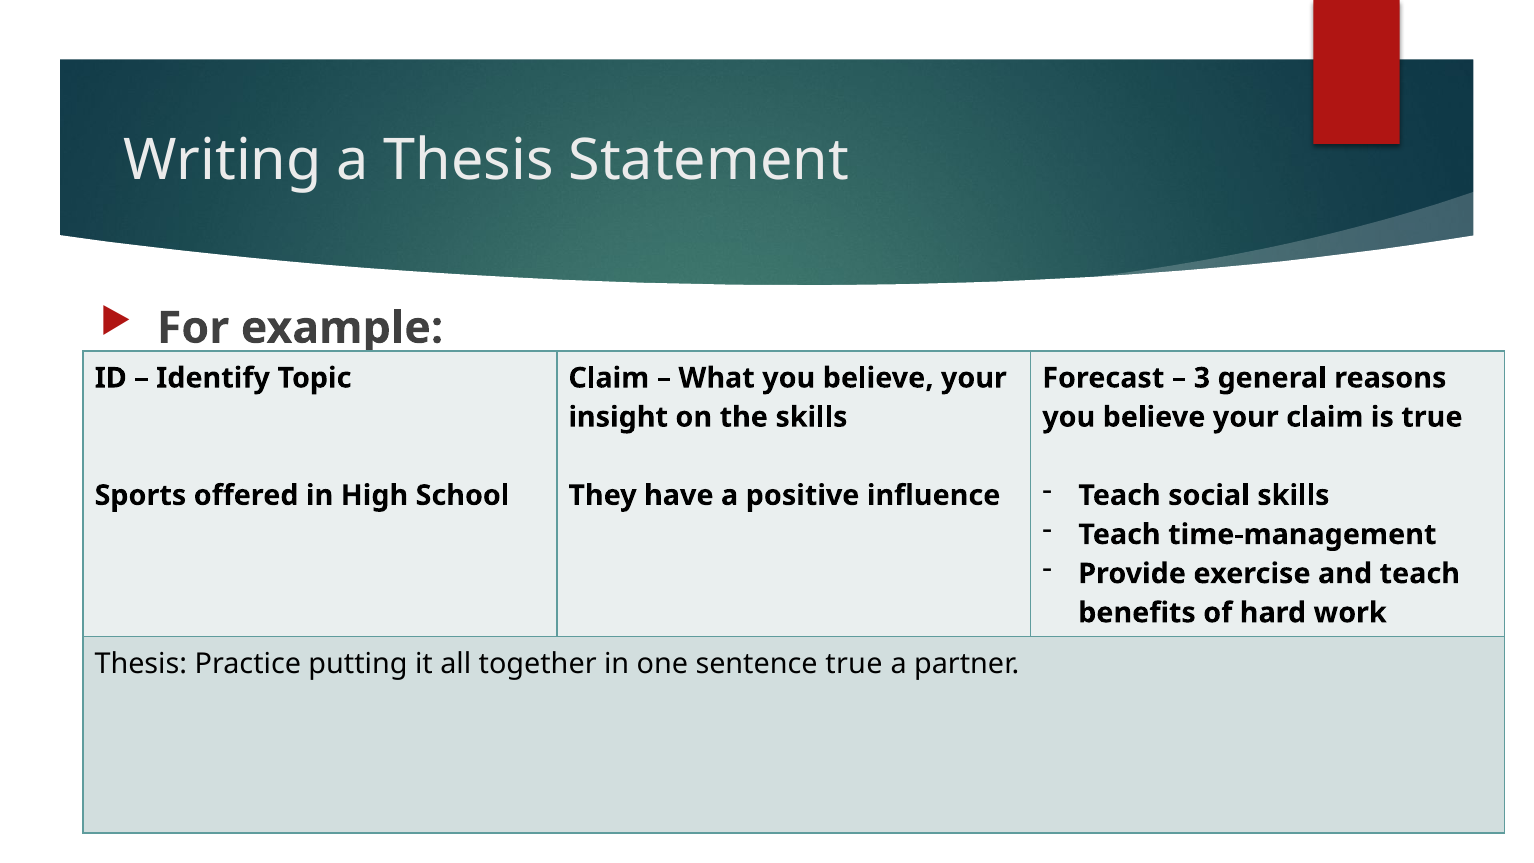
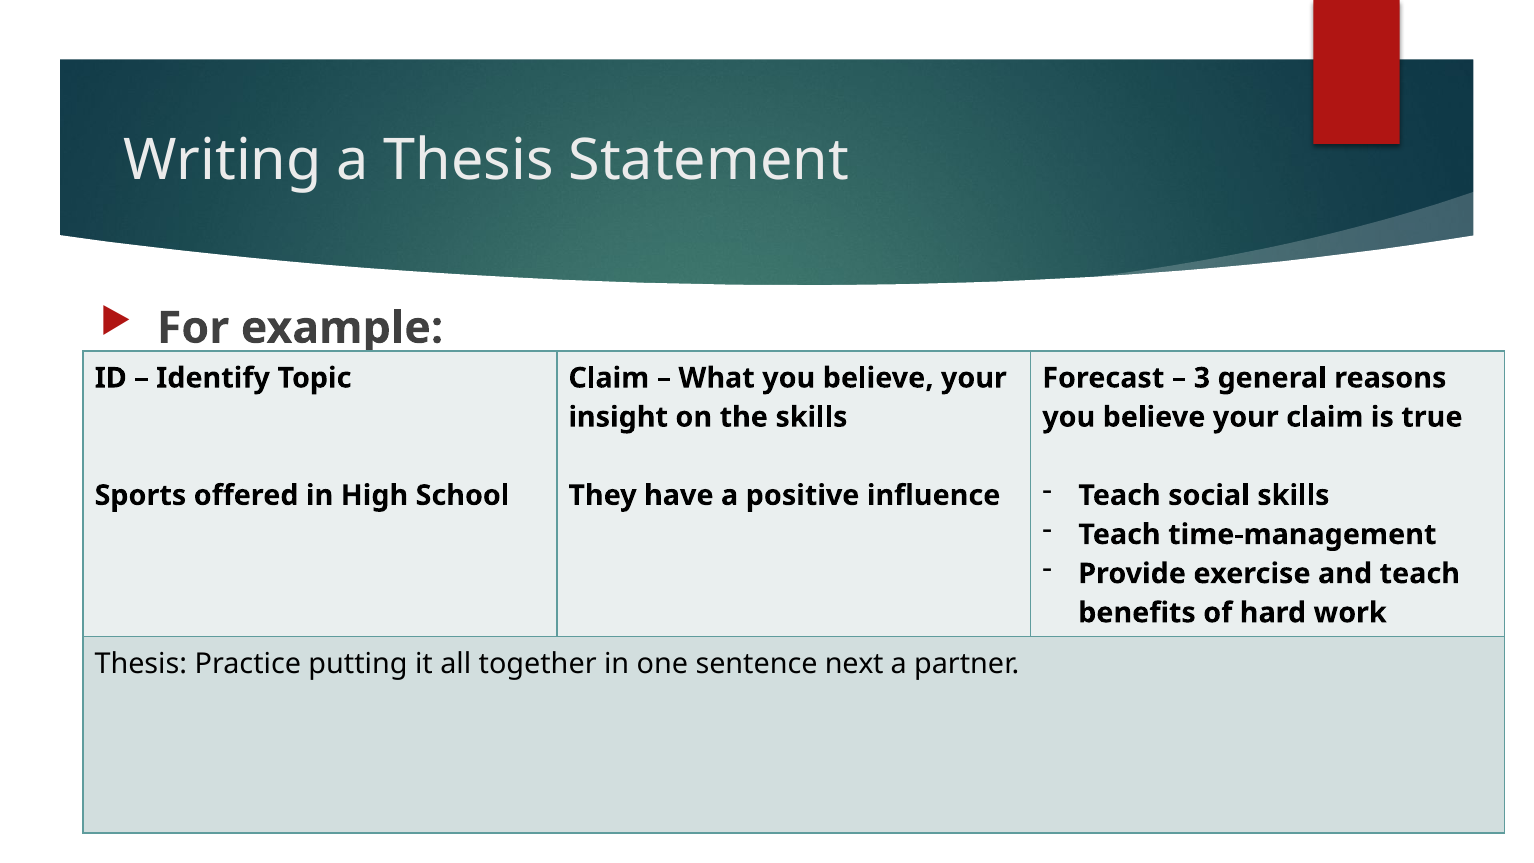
sentence true: true -> next (854, 663)
